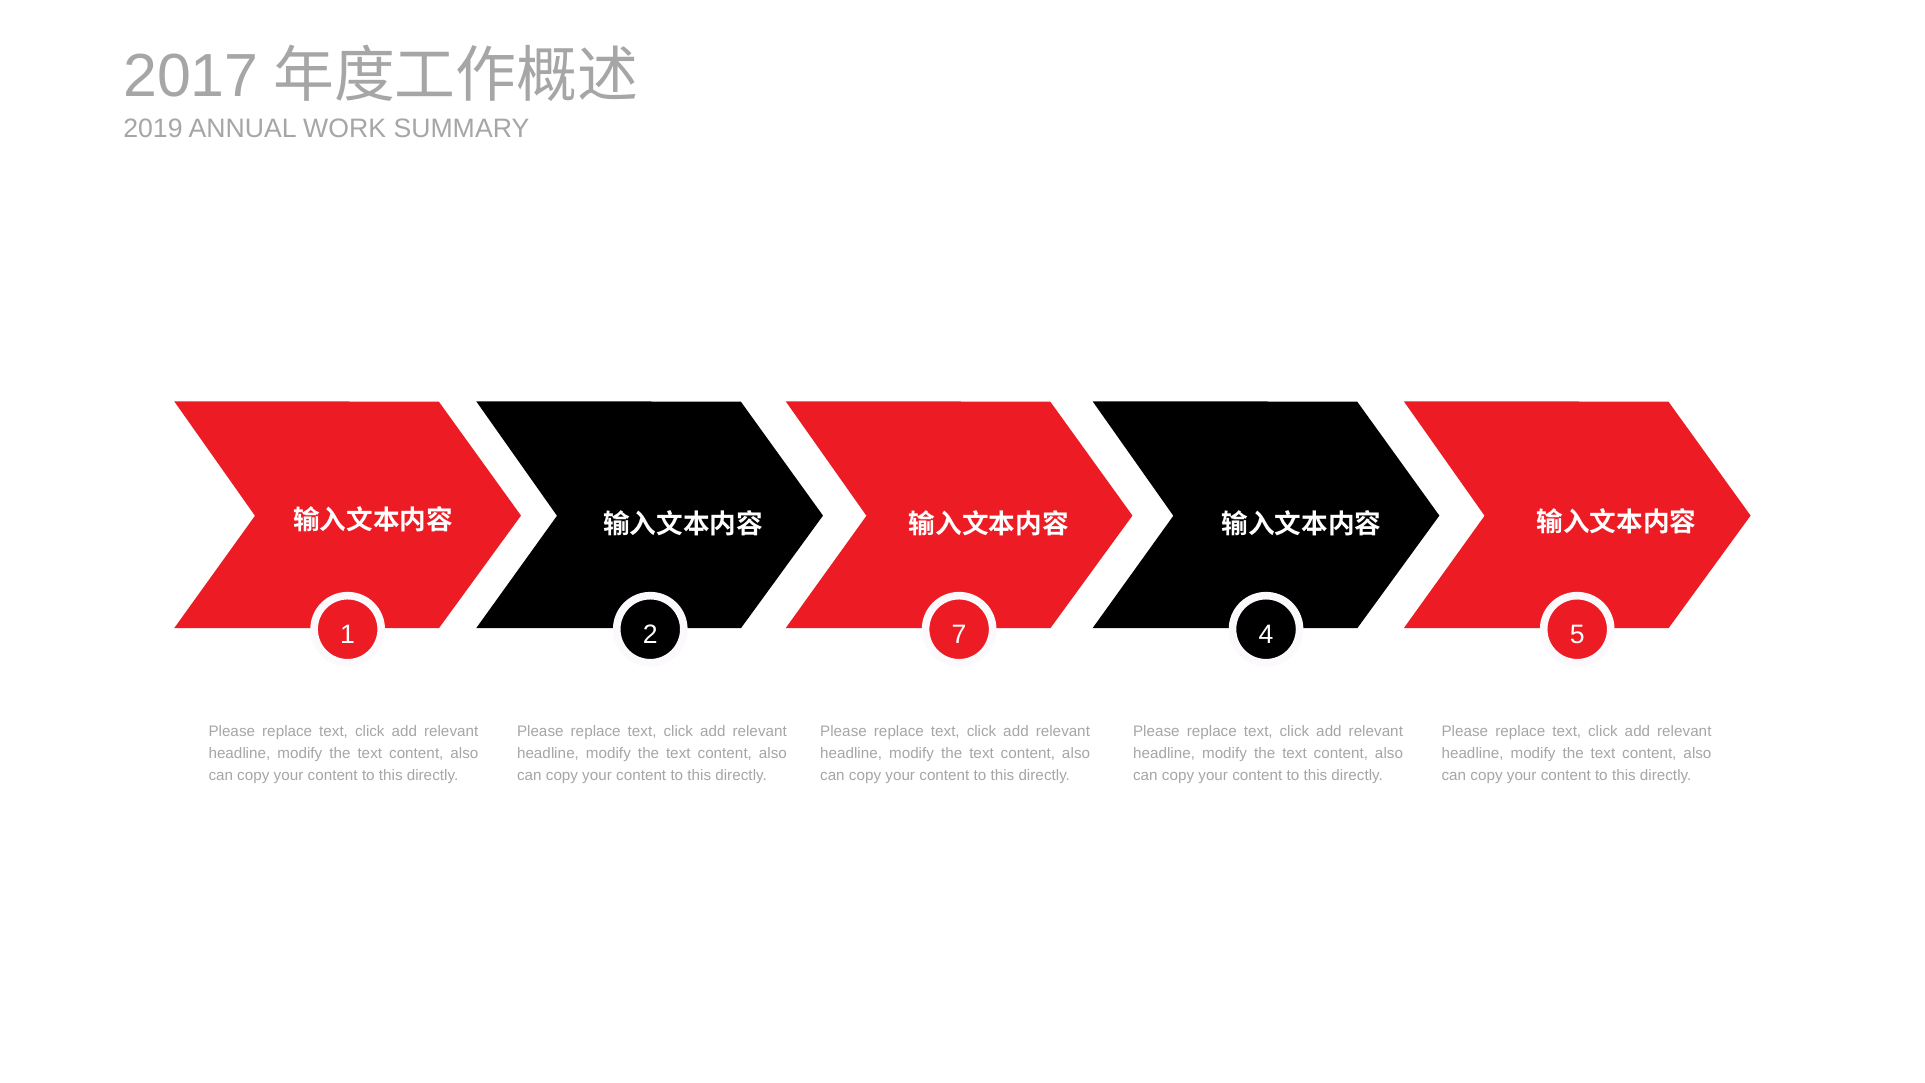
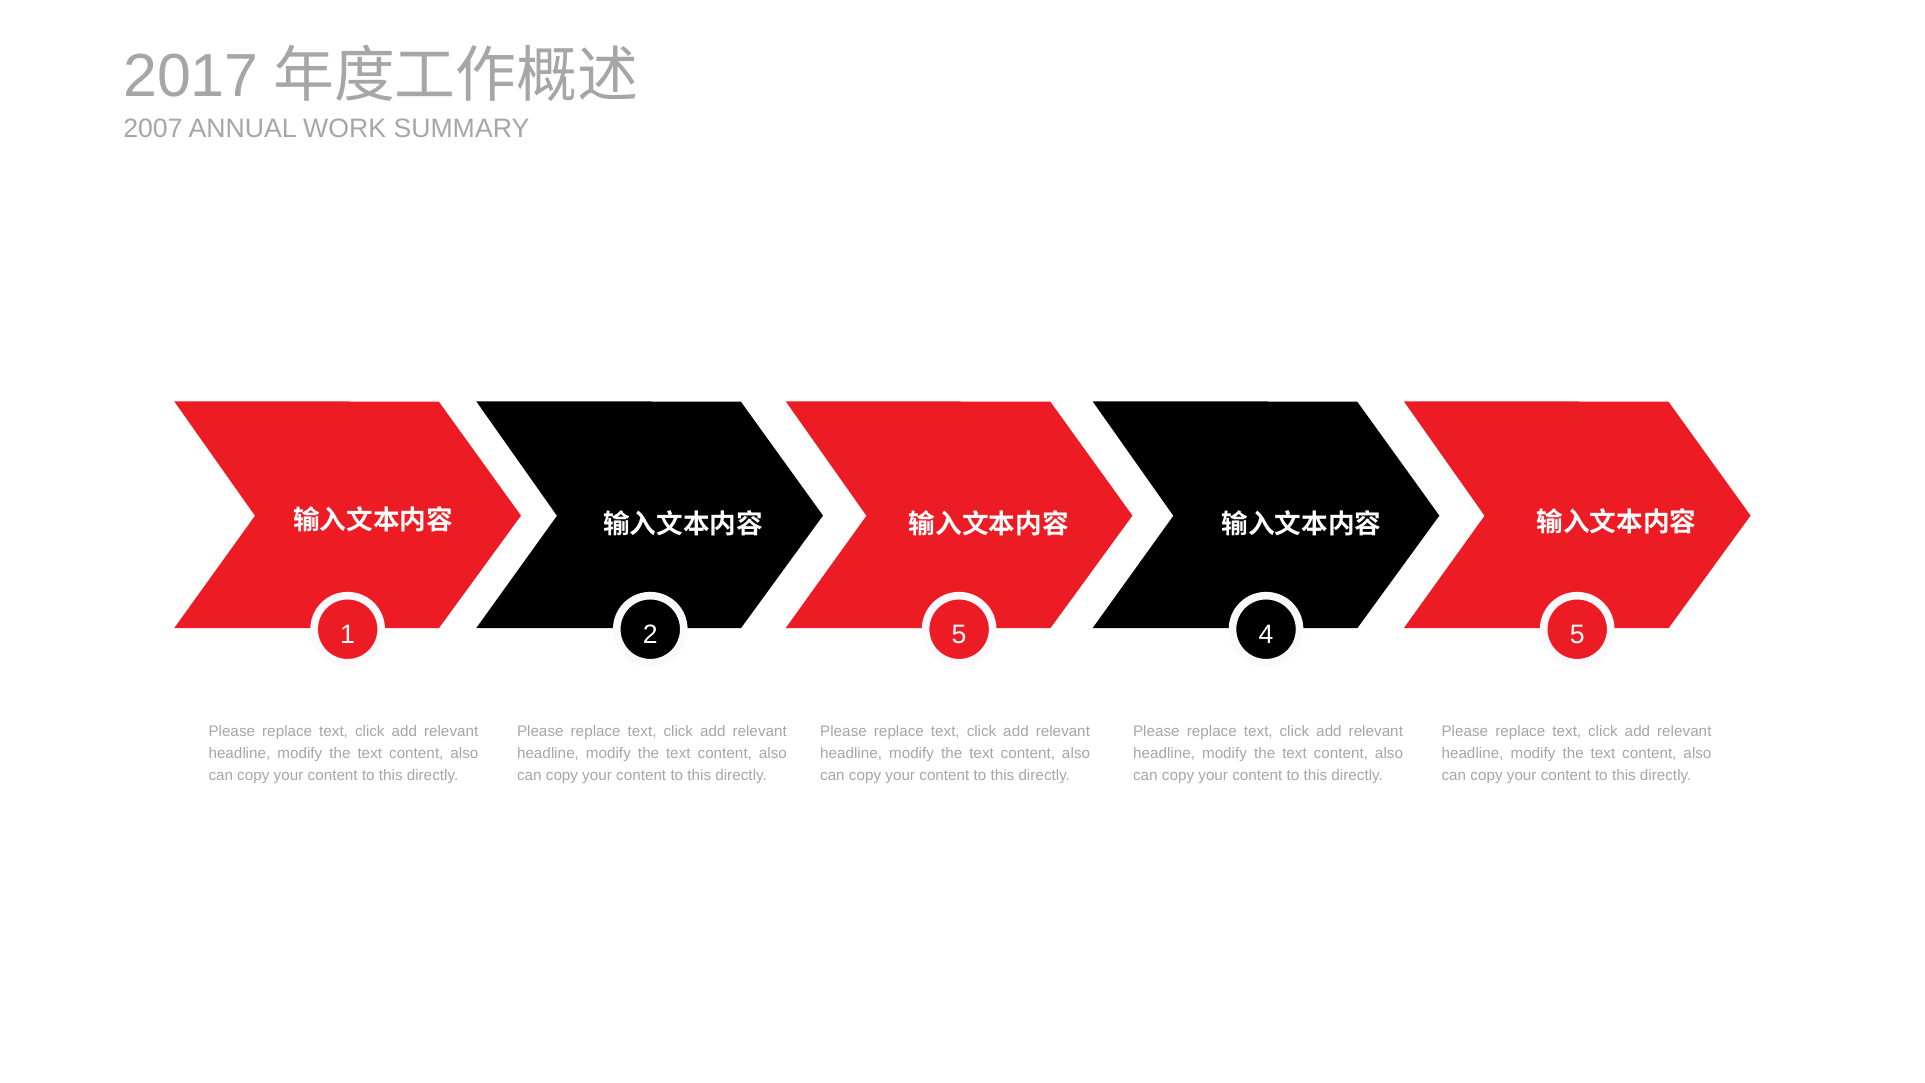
2019: 2019 -> 2007 (153, 129)
2 7: 7 -> 5 (959, 634)
